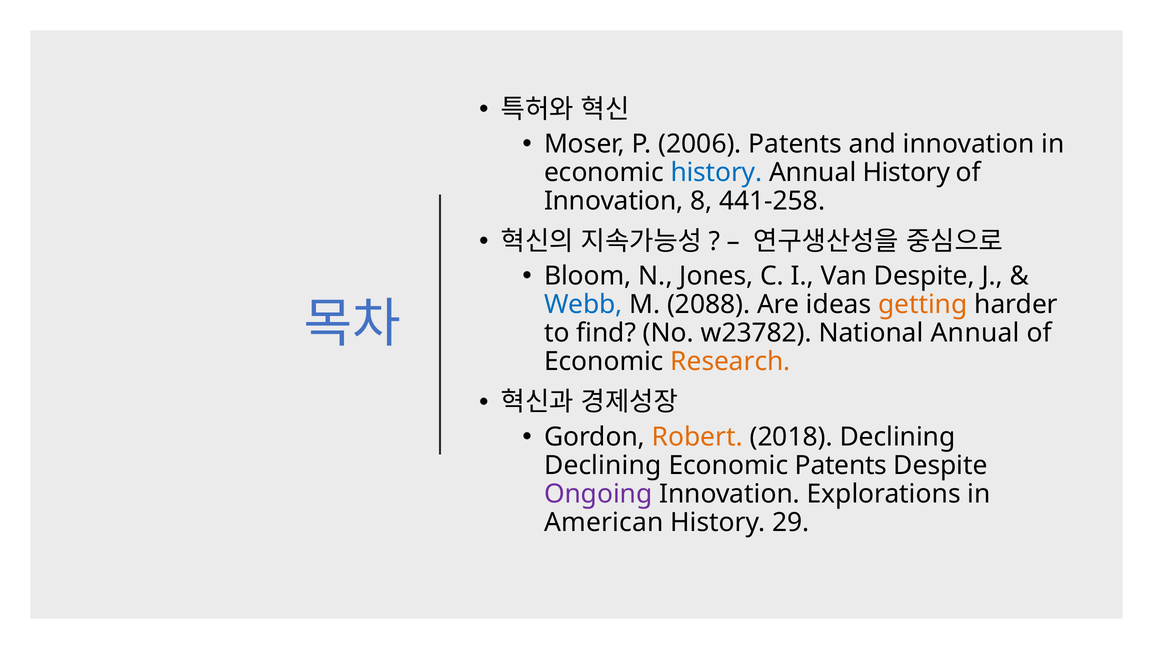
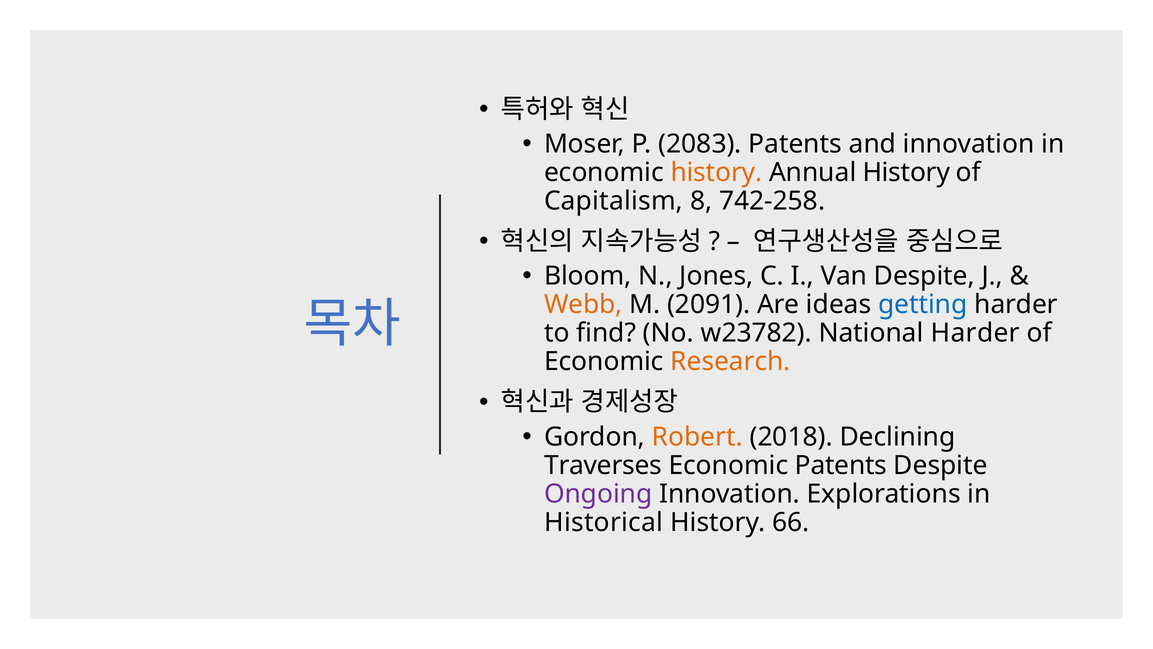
2006: 2006 -> 2083 (700, 144)
history colour: blue -> orange (716, 173)
Innovation: Innovation -> Capitalism (614, 201)
441-258: 441-258 -> 742-258 (772, 201)
Webb colour: blue -> orange (583, 304)
2088: 2088 -> 2091 (709, 304)
getting colour: orange -> blue (923, 304)
National Annual: Annual -> Harder (975, 333)
Declining: Declining -> Traverses (603, 465)
American: American -> Historical (604, 522)
29: 29 -> 66 (791, 522)
